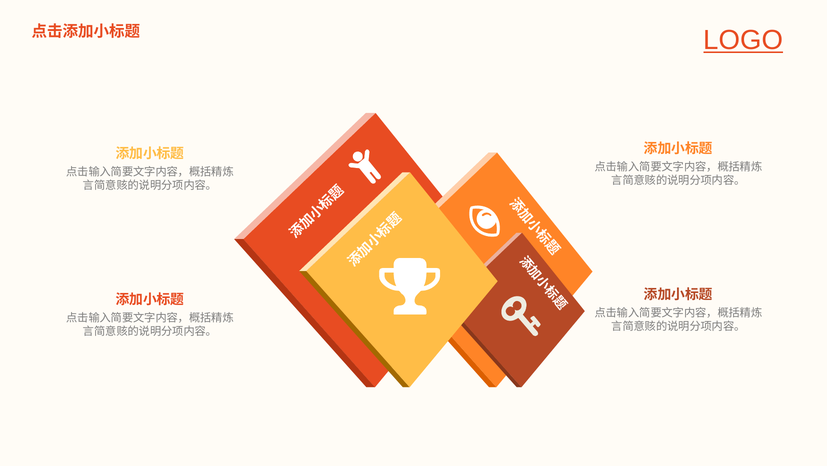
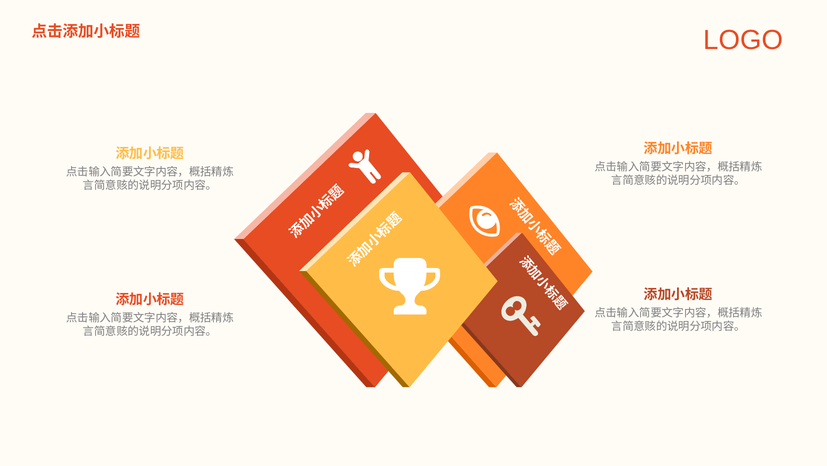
LOGO underline: present -> none (743, 40)
